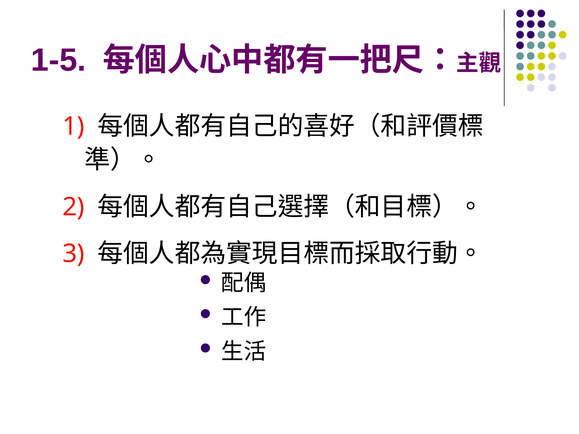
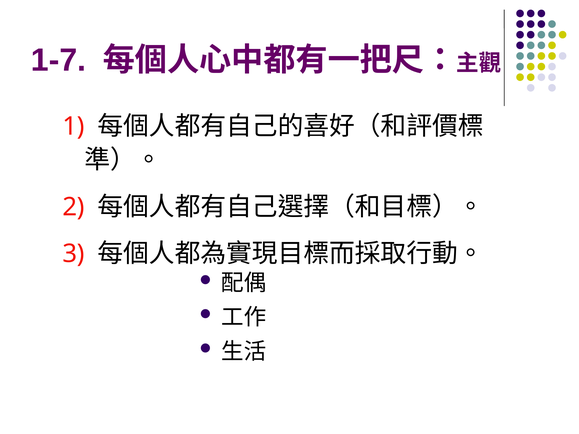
1-5: 1-5 -> 1-7 (58, 60)
